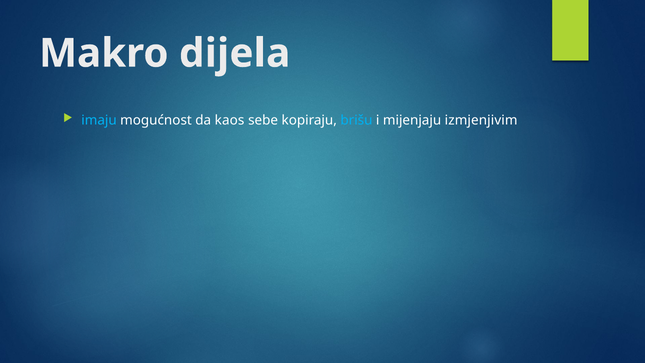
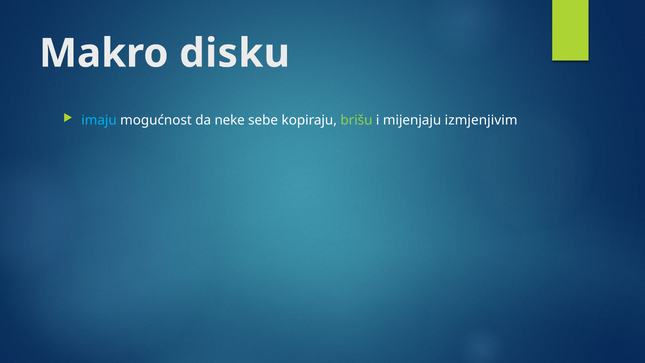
dijela: dijela -> disku (235, 53)
kaos: kaos -> neke (230, 120)
brišu colour: light blue -> light green (356, 120)
